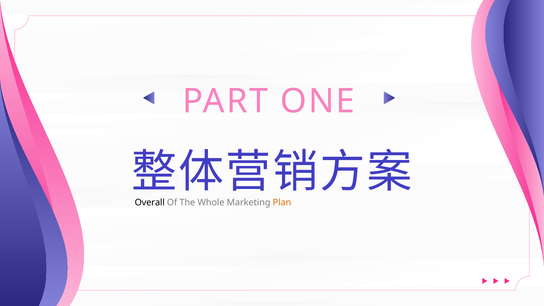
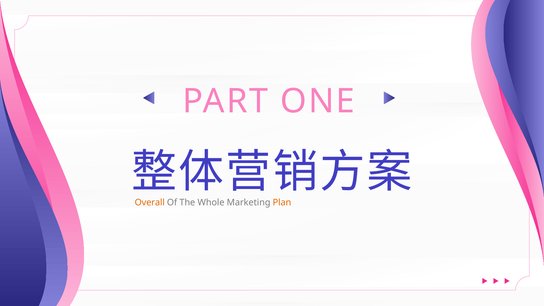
Overall colour: black -> orange (150, 202)
